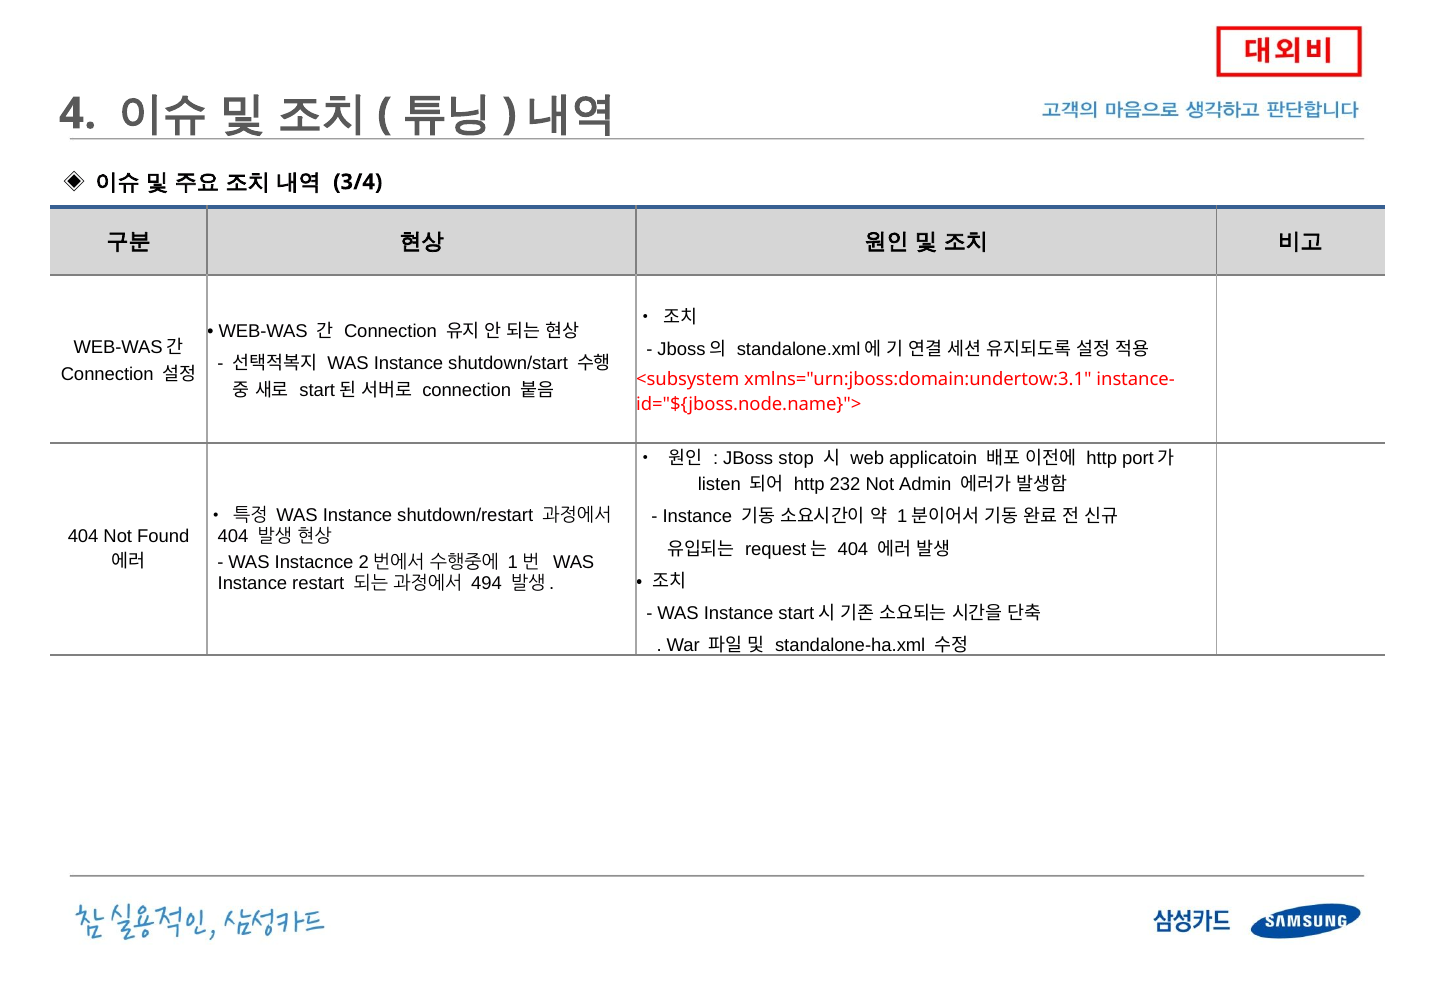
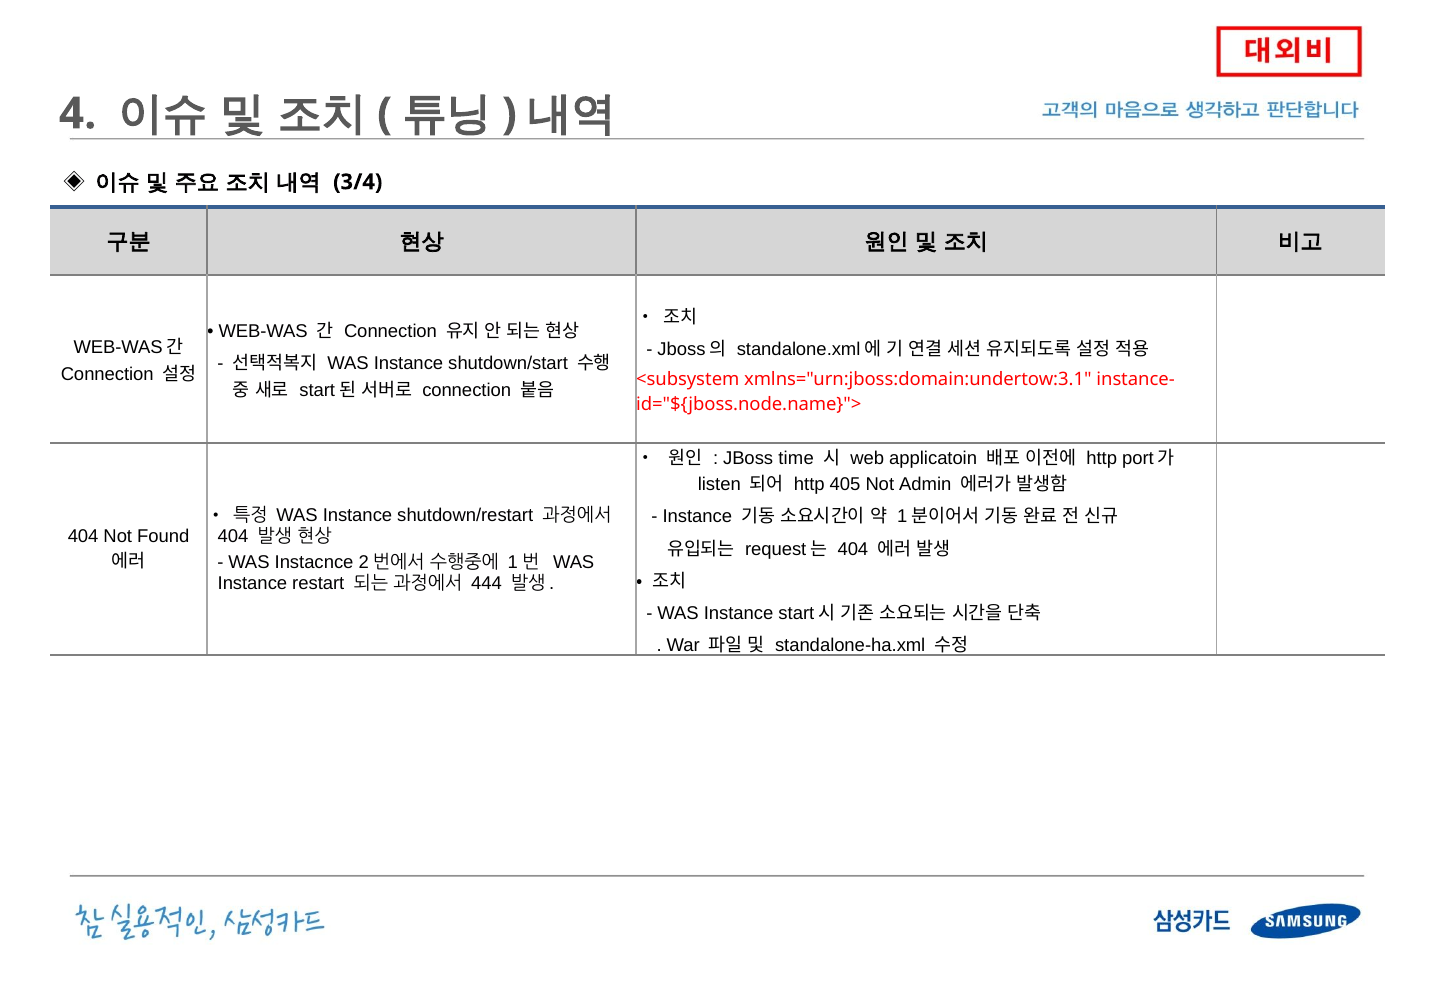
stop: stop -> time (796, 458)
232: 232 -> 405 (845, 485)
494: 494 -> 444 (486, 583)
